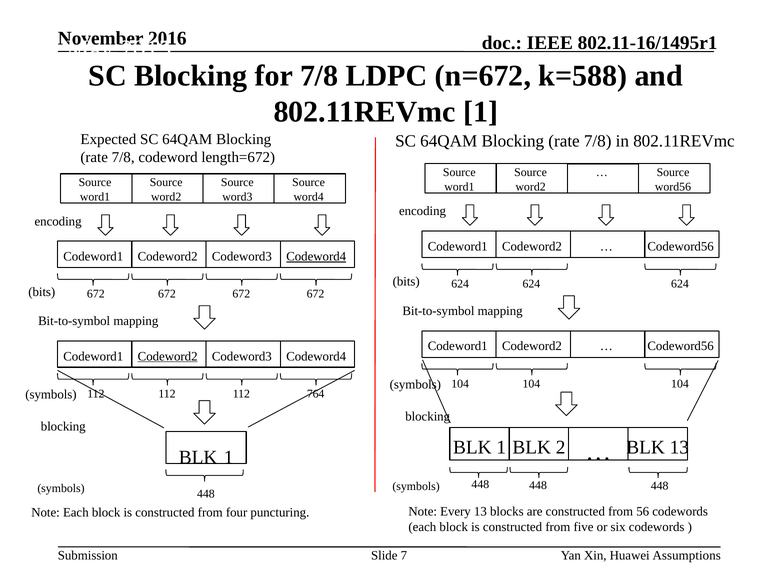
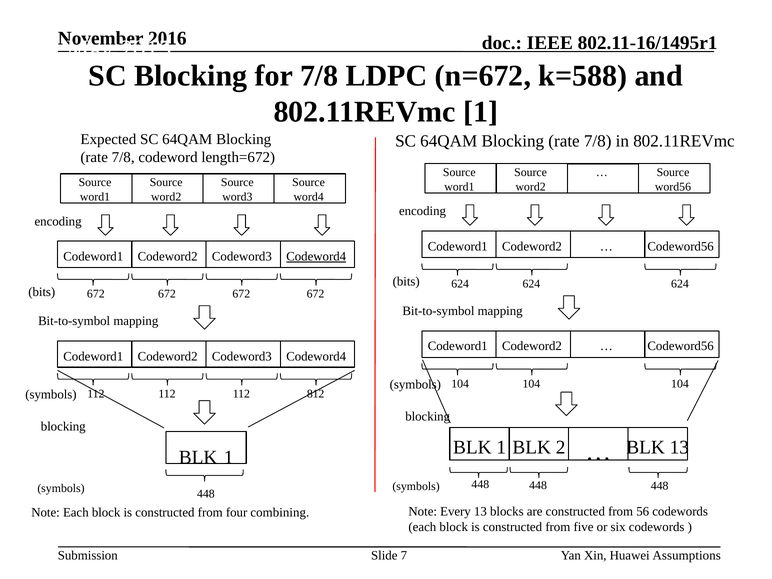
Codeword2 underline: present -> none (168, 356)
764: 764 -> 812 (316, 394)
puncturing: puncturing -> combining (280, 513)
